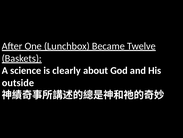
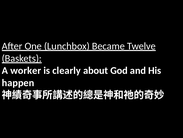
science: science -> worker (26, 70)
outside: outside -> happen (18, 82)
